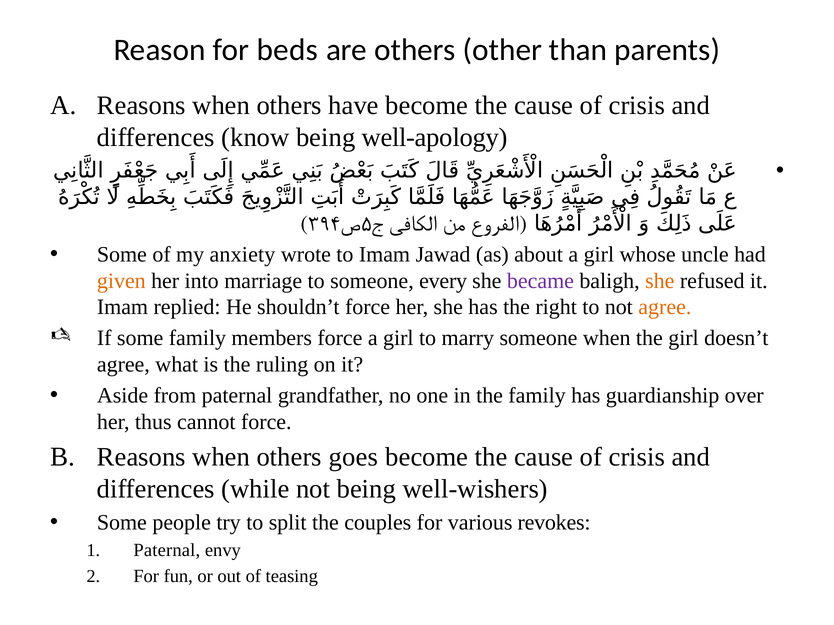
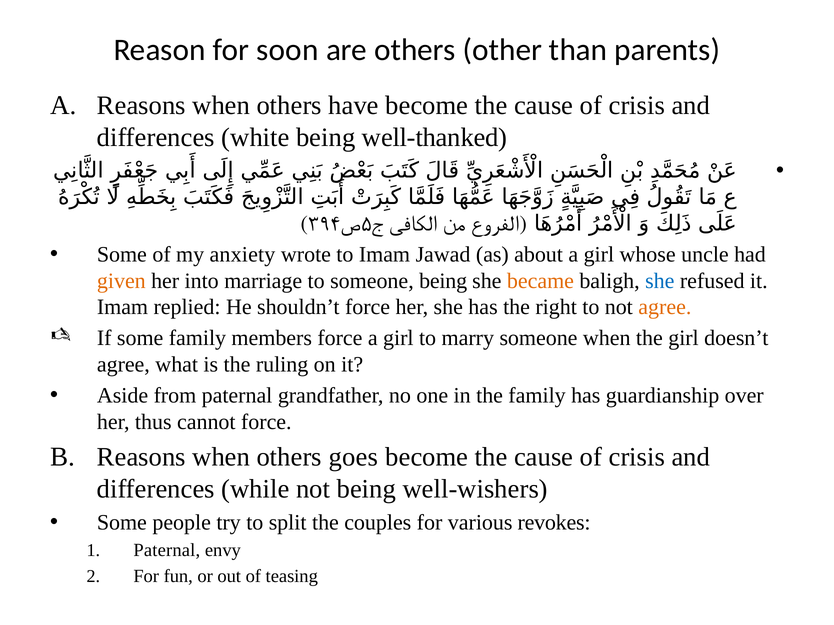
beds: beds -> soon (287, 50)
know: know -> white (255, 137)
well-apology: well-apology -> well-thanked (435, 137)
someone every: every -> being (443, 281)
became colour: purple -> orange (540, 281)
she colour: orange -> blue (660, 281)
